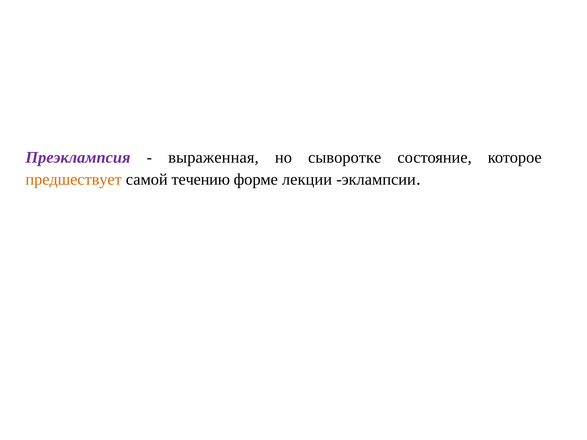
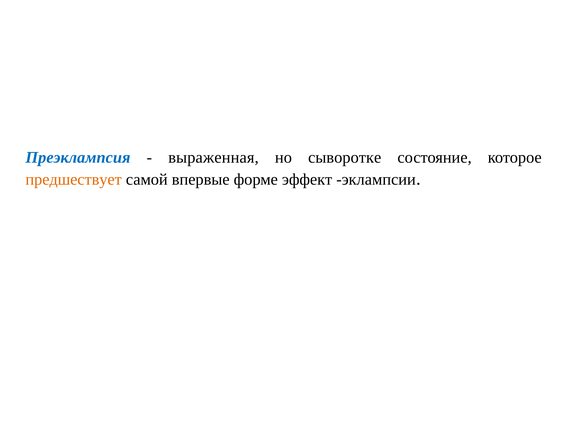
Преэклампсия colour: purple -> blue (78, 158)
течению: течению -> впервые (201, 180)
лекции: лекции -> эффект (307, 180)
